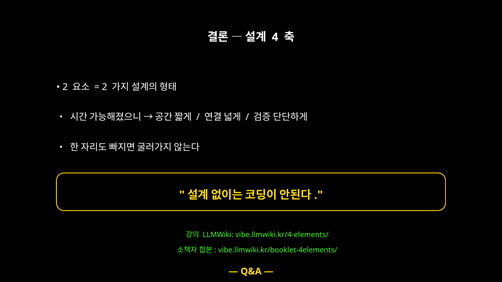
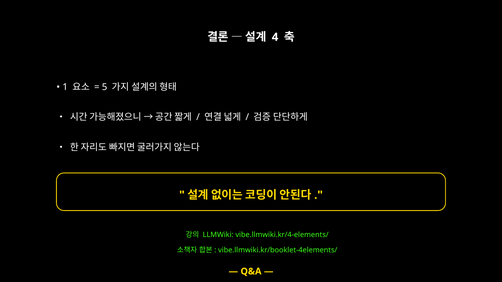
2: 2 -> 1 (65, 87)
2: 2 -> 5 (105, 87)
